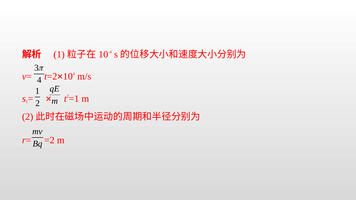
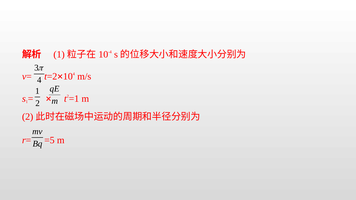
=2: =2 -> =5 (49, 140)
